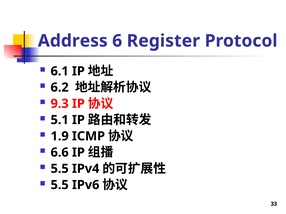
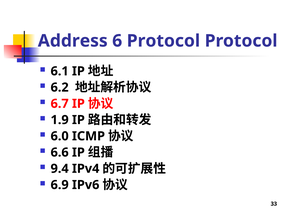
6 Register: Register -> Protocol (163, 41)
9.3: 9.3 -> 6.7 (60, 104)
5.1: 5.1 -> 1.9 (60, 120)
1.9: 1.9 -> 6.0 (60, 136)
5.5: 5.5 -> 9.4 (60, 169)
5.5: 5.5 -> 6.9 (60, 185)
